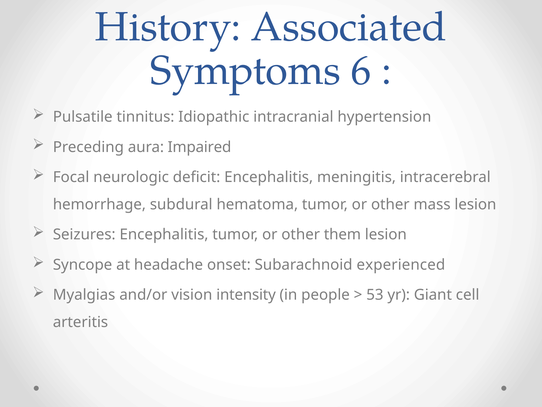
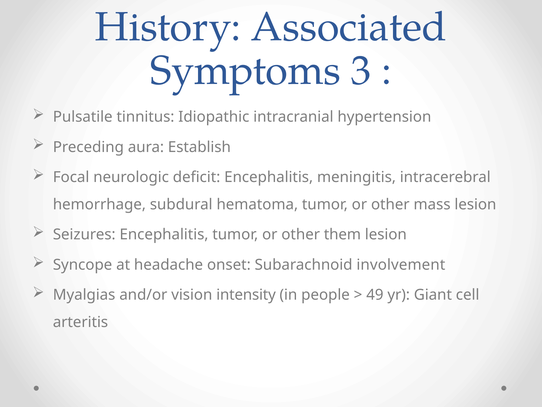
6: 6 -> 3 (361, 71)
Impaired: Impaired -> Establish (199, 147)
experienced: experienced -> involvement (401, 264)
53: 53 -> 49 (375, 295)
